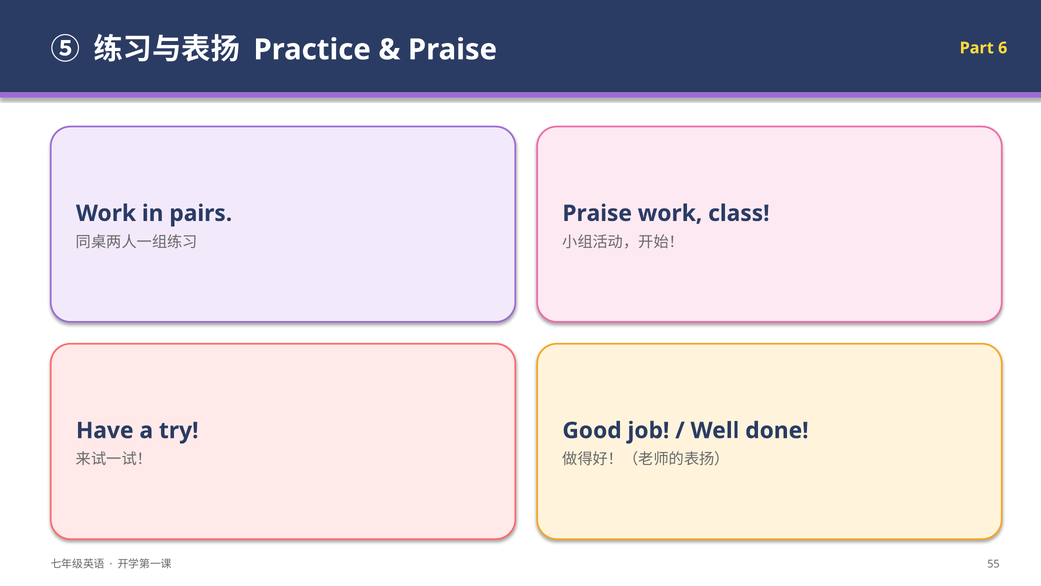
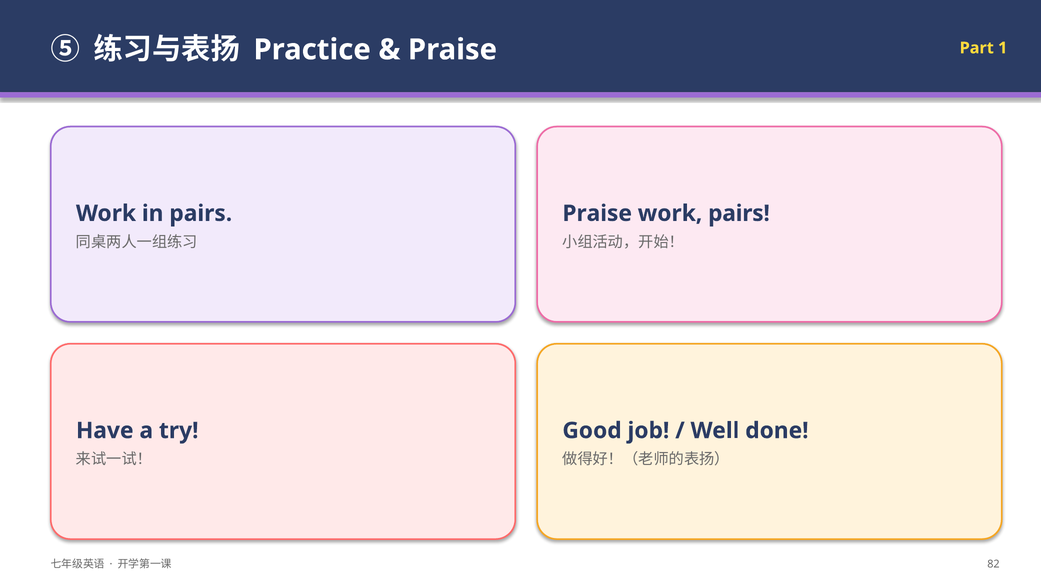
6: 6 -> 1 (1003, 48)
work class: class -> pairs (739, 213)
55: 55 -> 82 (993, 564)
